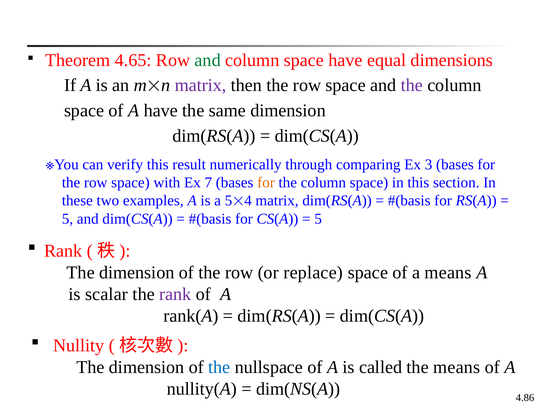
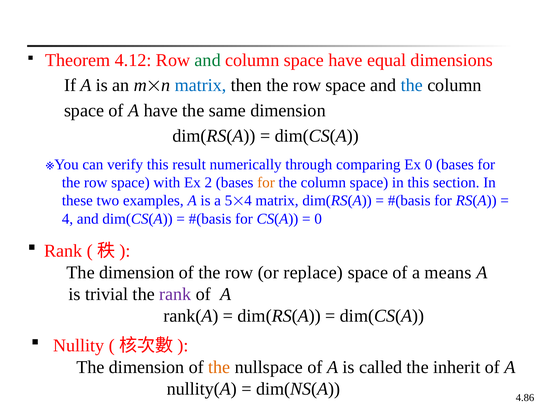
4.65: 4.65 -> 4.12 (133, 60)
matrix colour: purple -> blue (201, 85)
the colour: purple -> blue (412, 85)
Ex 3: 3 -> 0 (429, 165)
7: 7 -> 2 (208, 183)
5: 5 -> 4 (67, 219)
5: 5 -> 0 (318, 219)
scalar: scalar -> trivial (107, 294)
the colour: blue -> orange (219, 368)
the means: means -> inherit (457, 368)
